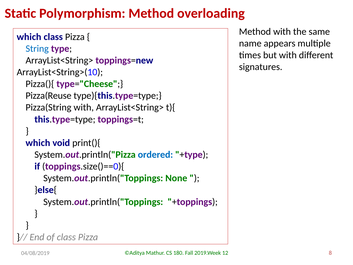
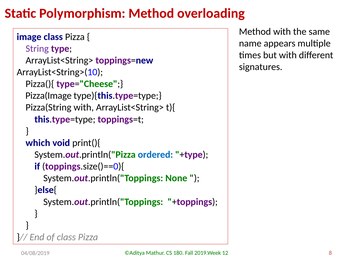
which: which -> image (29, 37)
String colour: blue -> purple (37, 49)
Pizza(Reuse: Pizza(Reuse -> Pizza(Image (49, 96)
